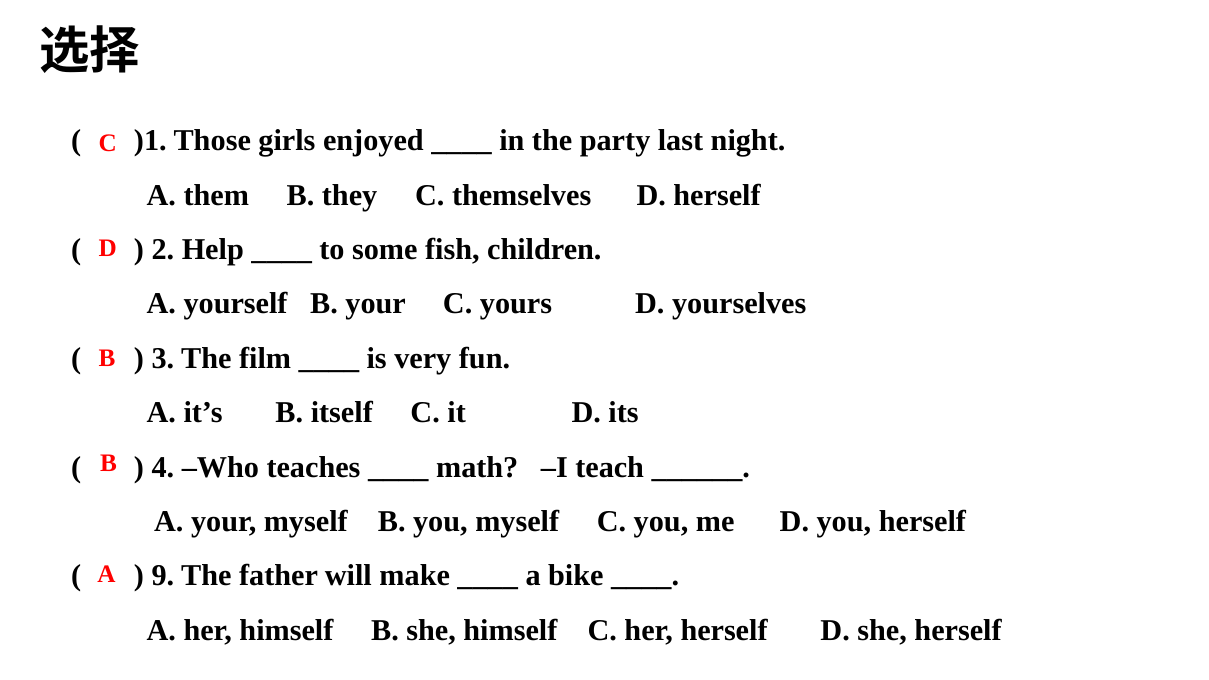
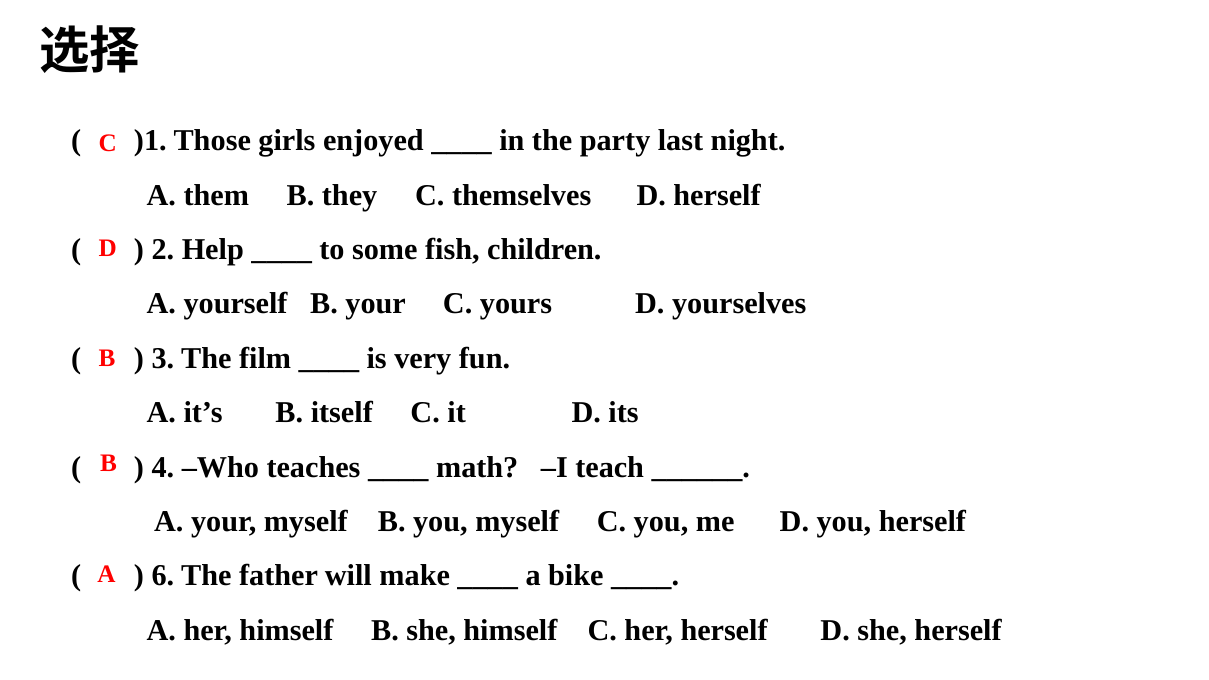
9: 9 -> 6 (163, 576)
